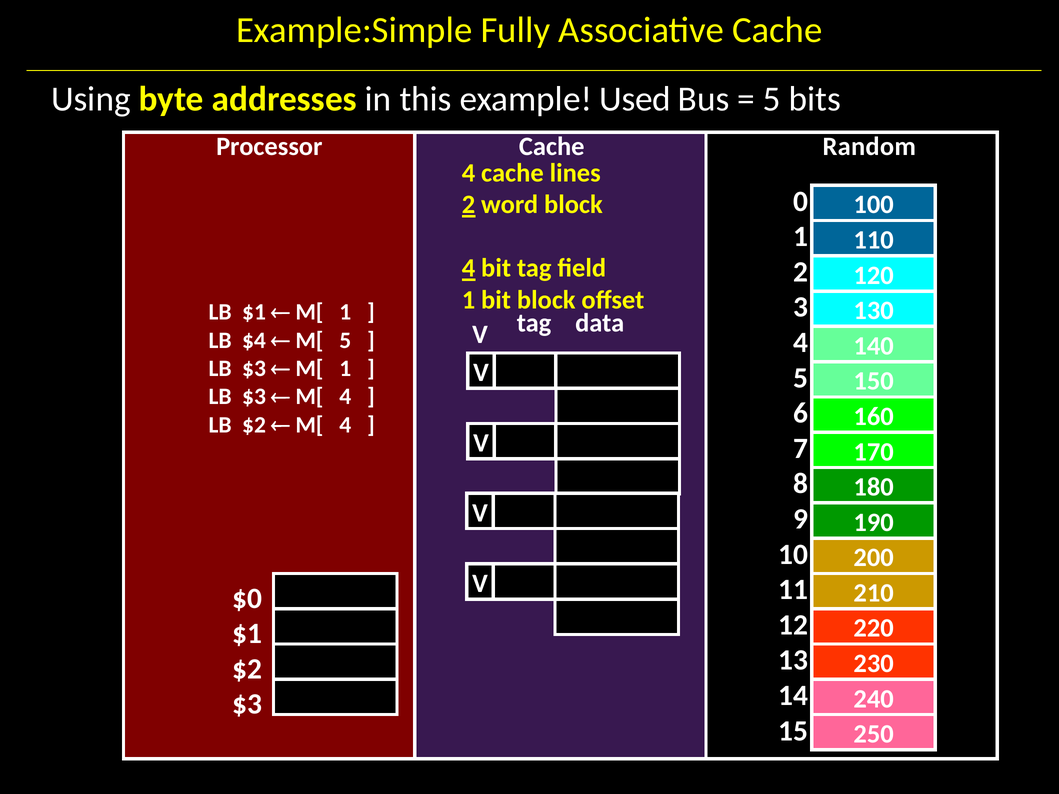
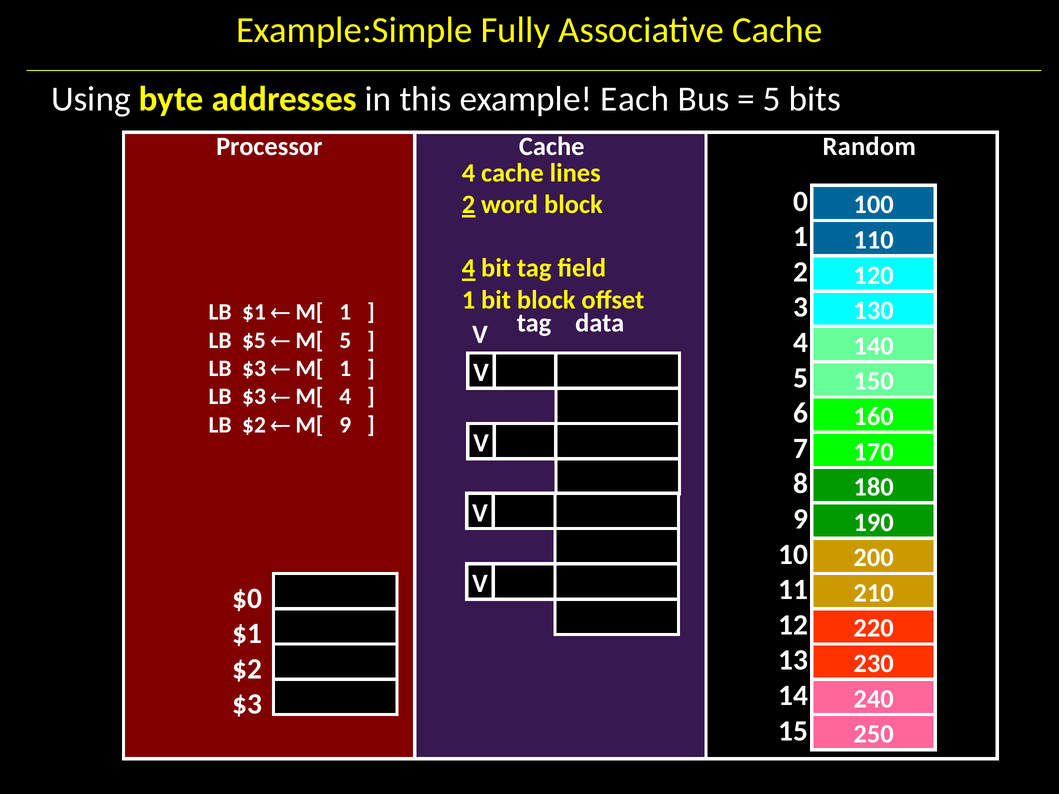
Used: Used -> Each (635, 99)
$4: $4 -> $5 (254, 340)
4: 4 -> 9 (345, 425)
